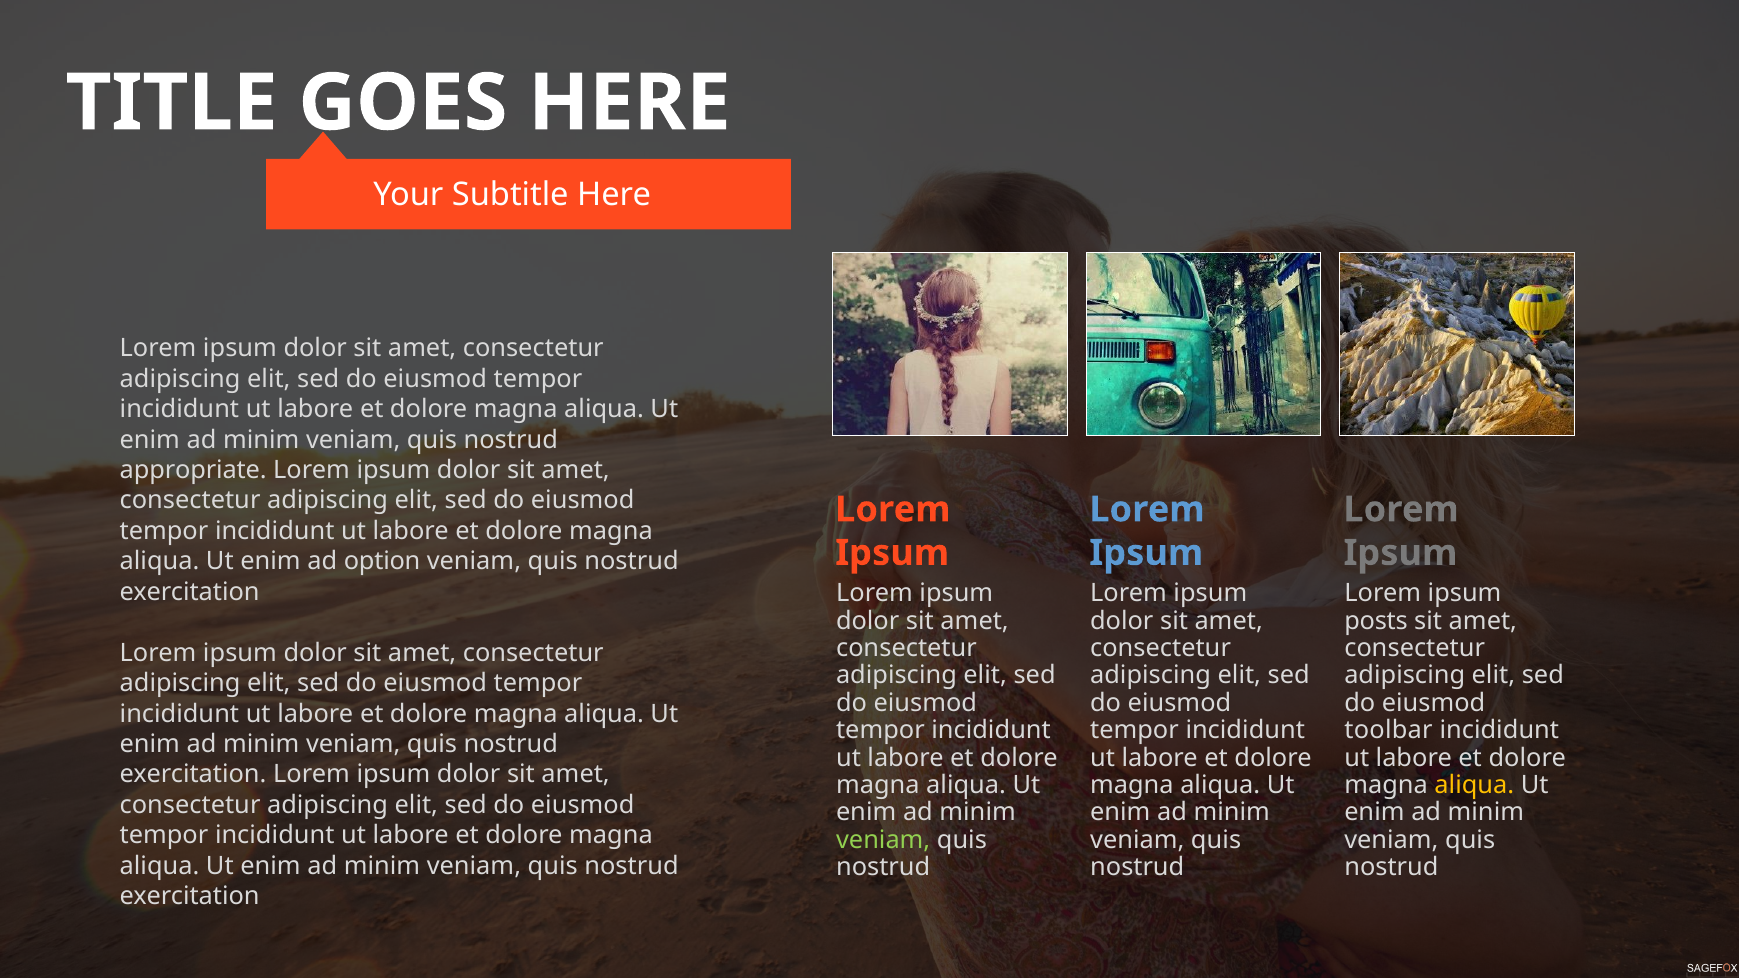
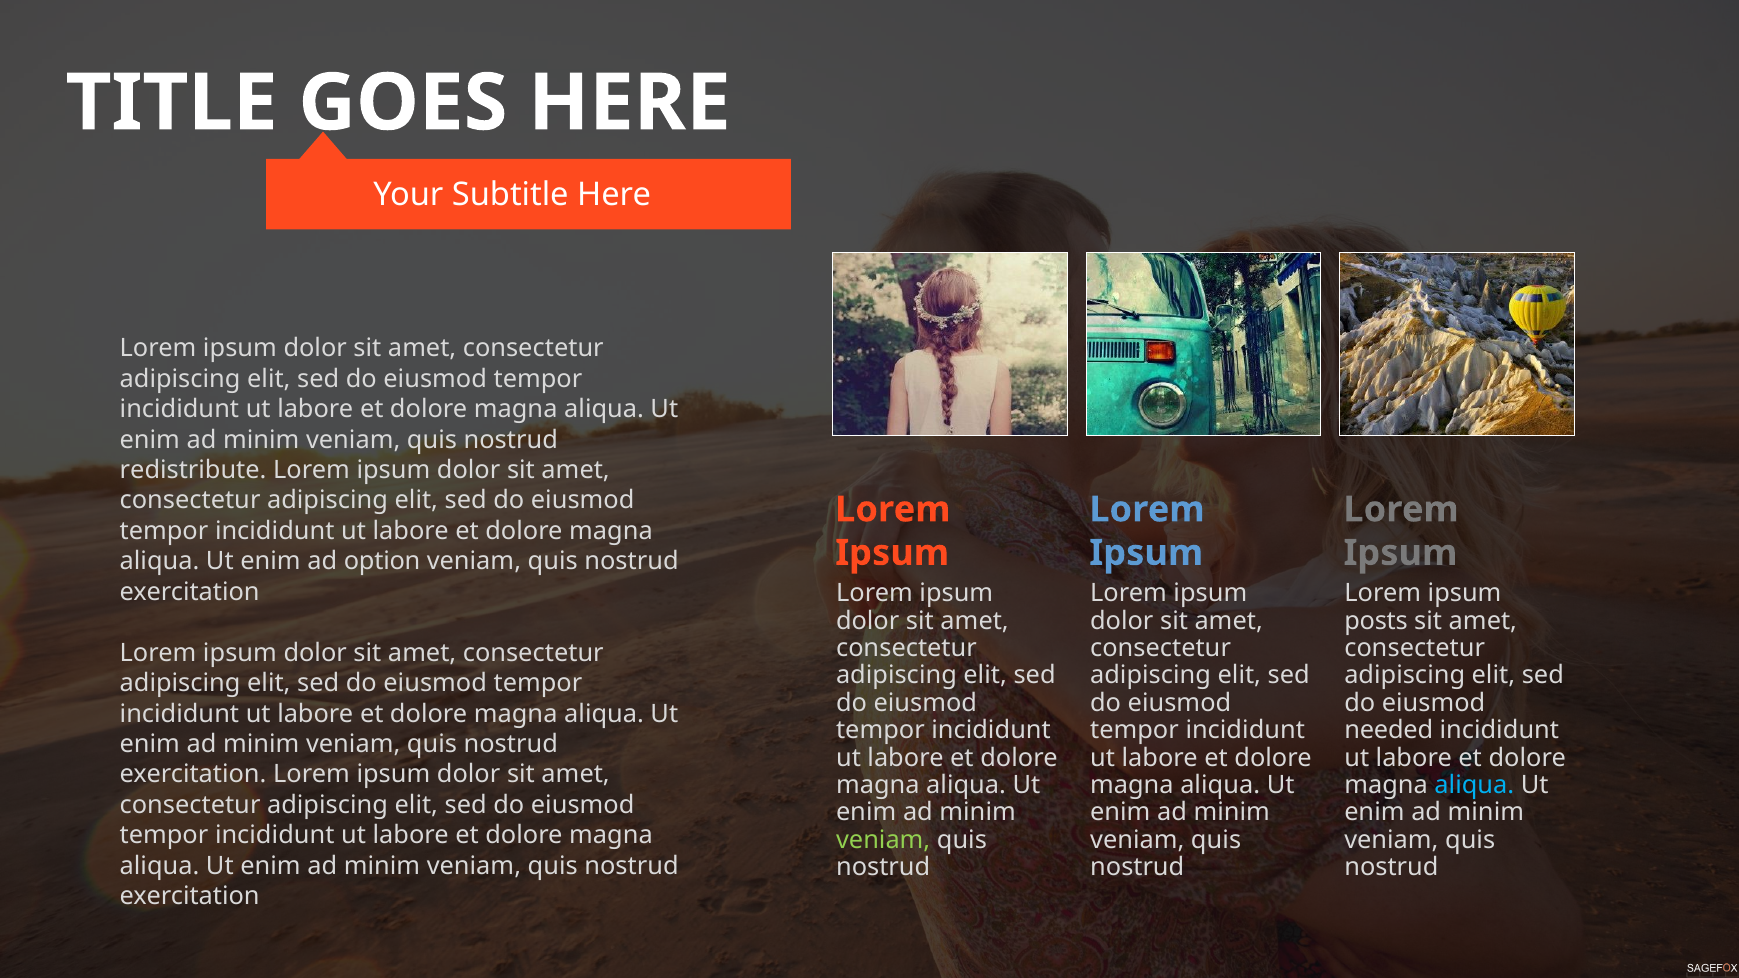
appropriate: appropriate -> redistribute (193, 470)
toolbar: toolbar -> needed (1389, 730)
aliqua colour: yellow -> light blue (1474, 785)
